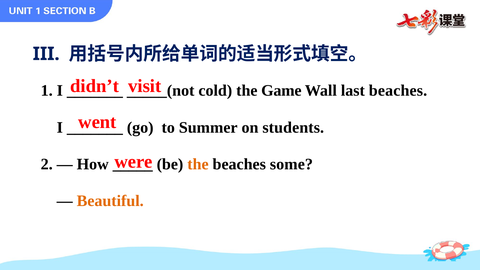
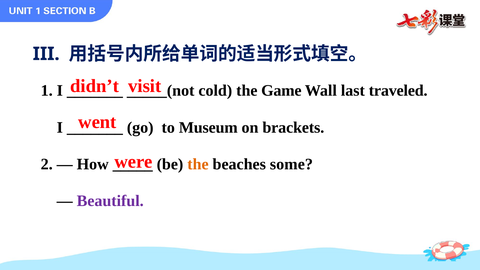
last beaches: beaches -> traveled (398, 91)
Summer: Summer -> Museum (208, 127)
students: students -> brackets (293, 127)
Beautiful colour: orange -> purple (110, 201)
